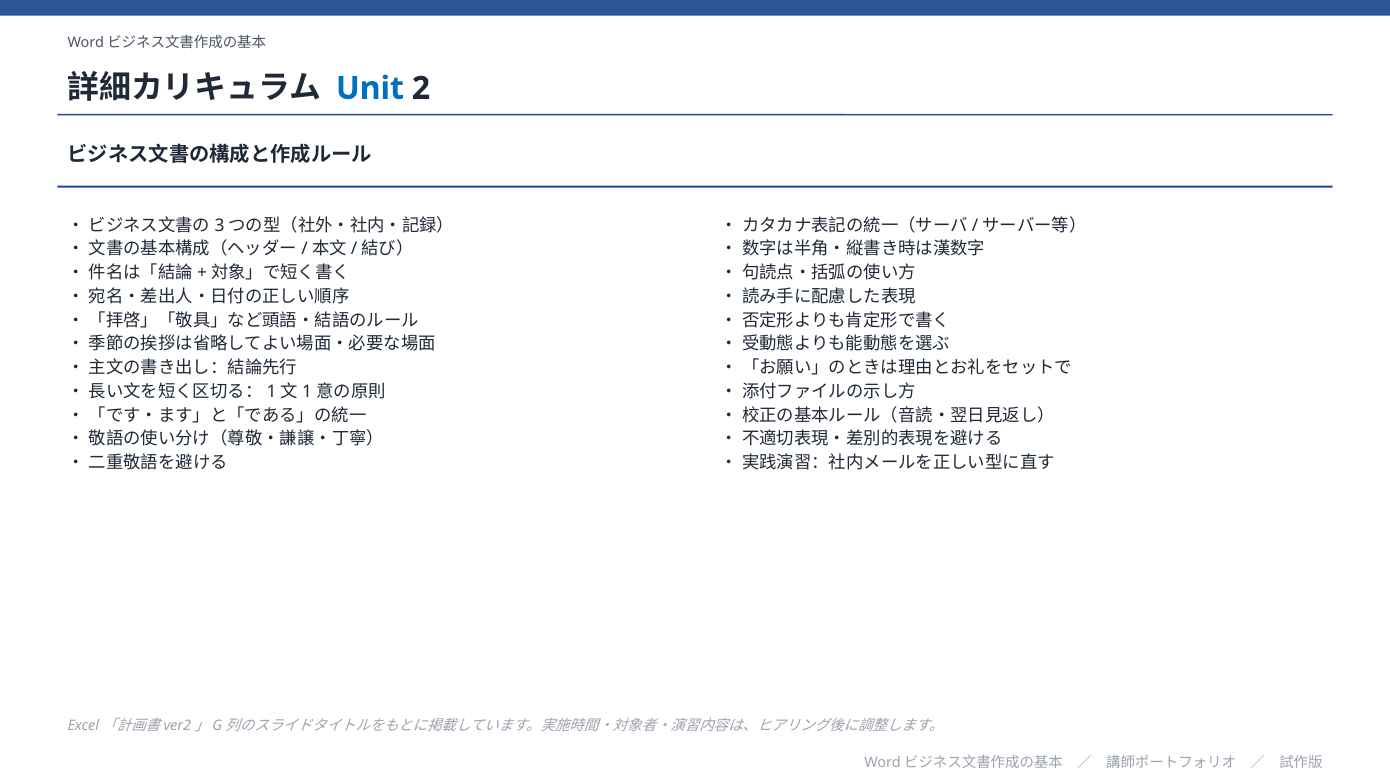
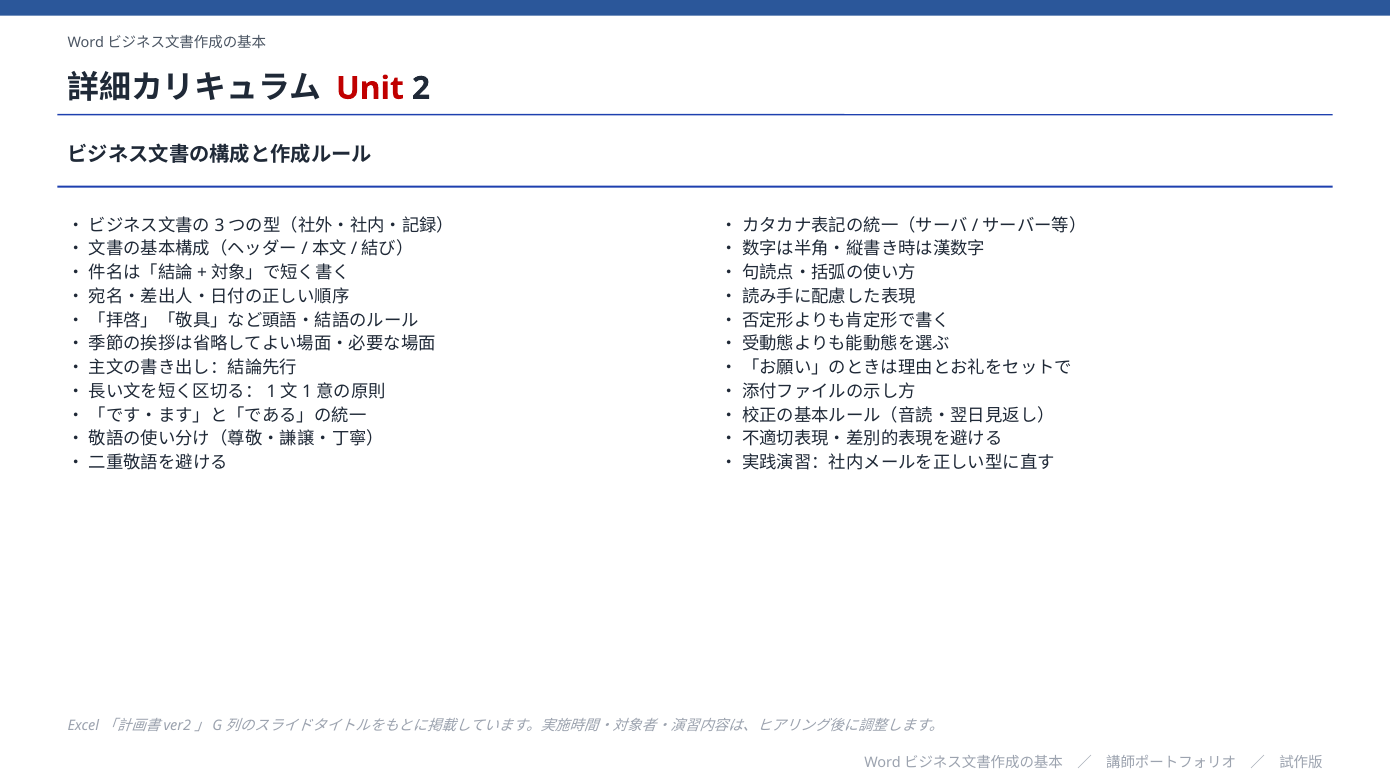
Unit colour: blue -> red (370, 88)
